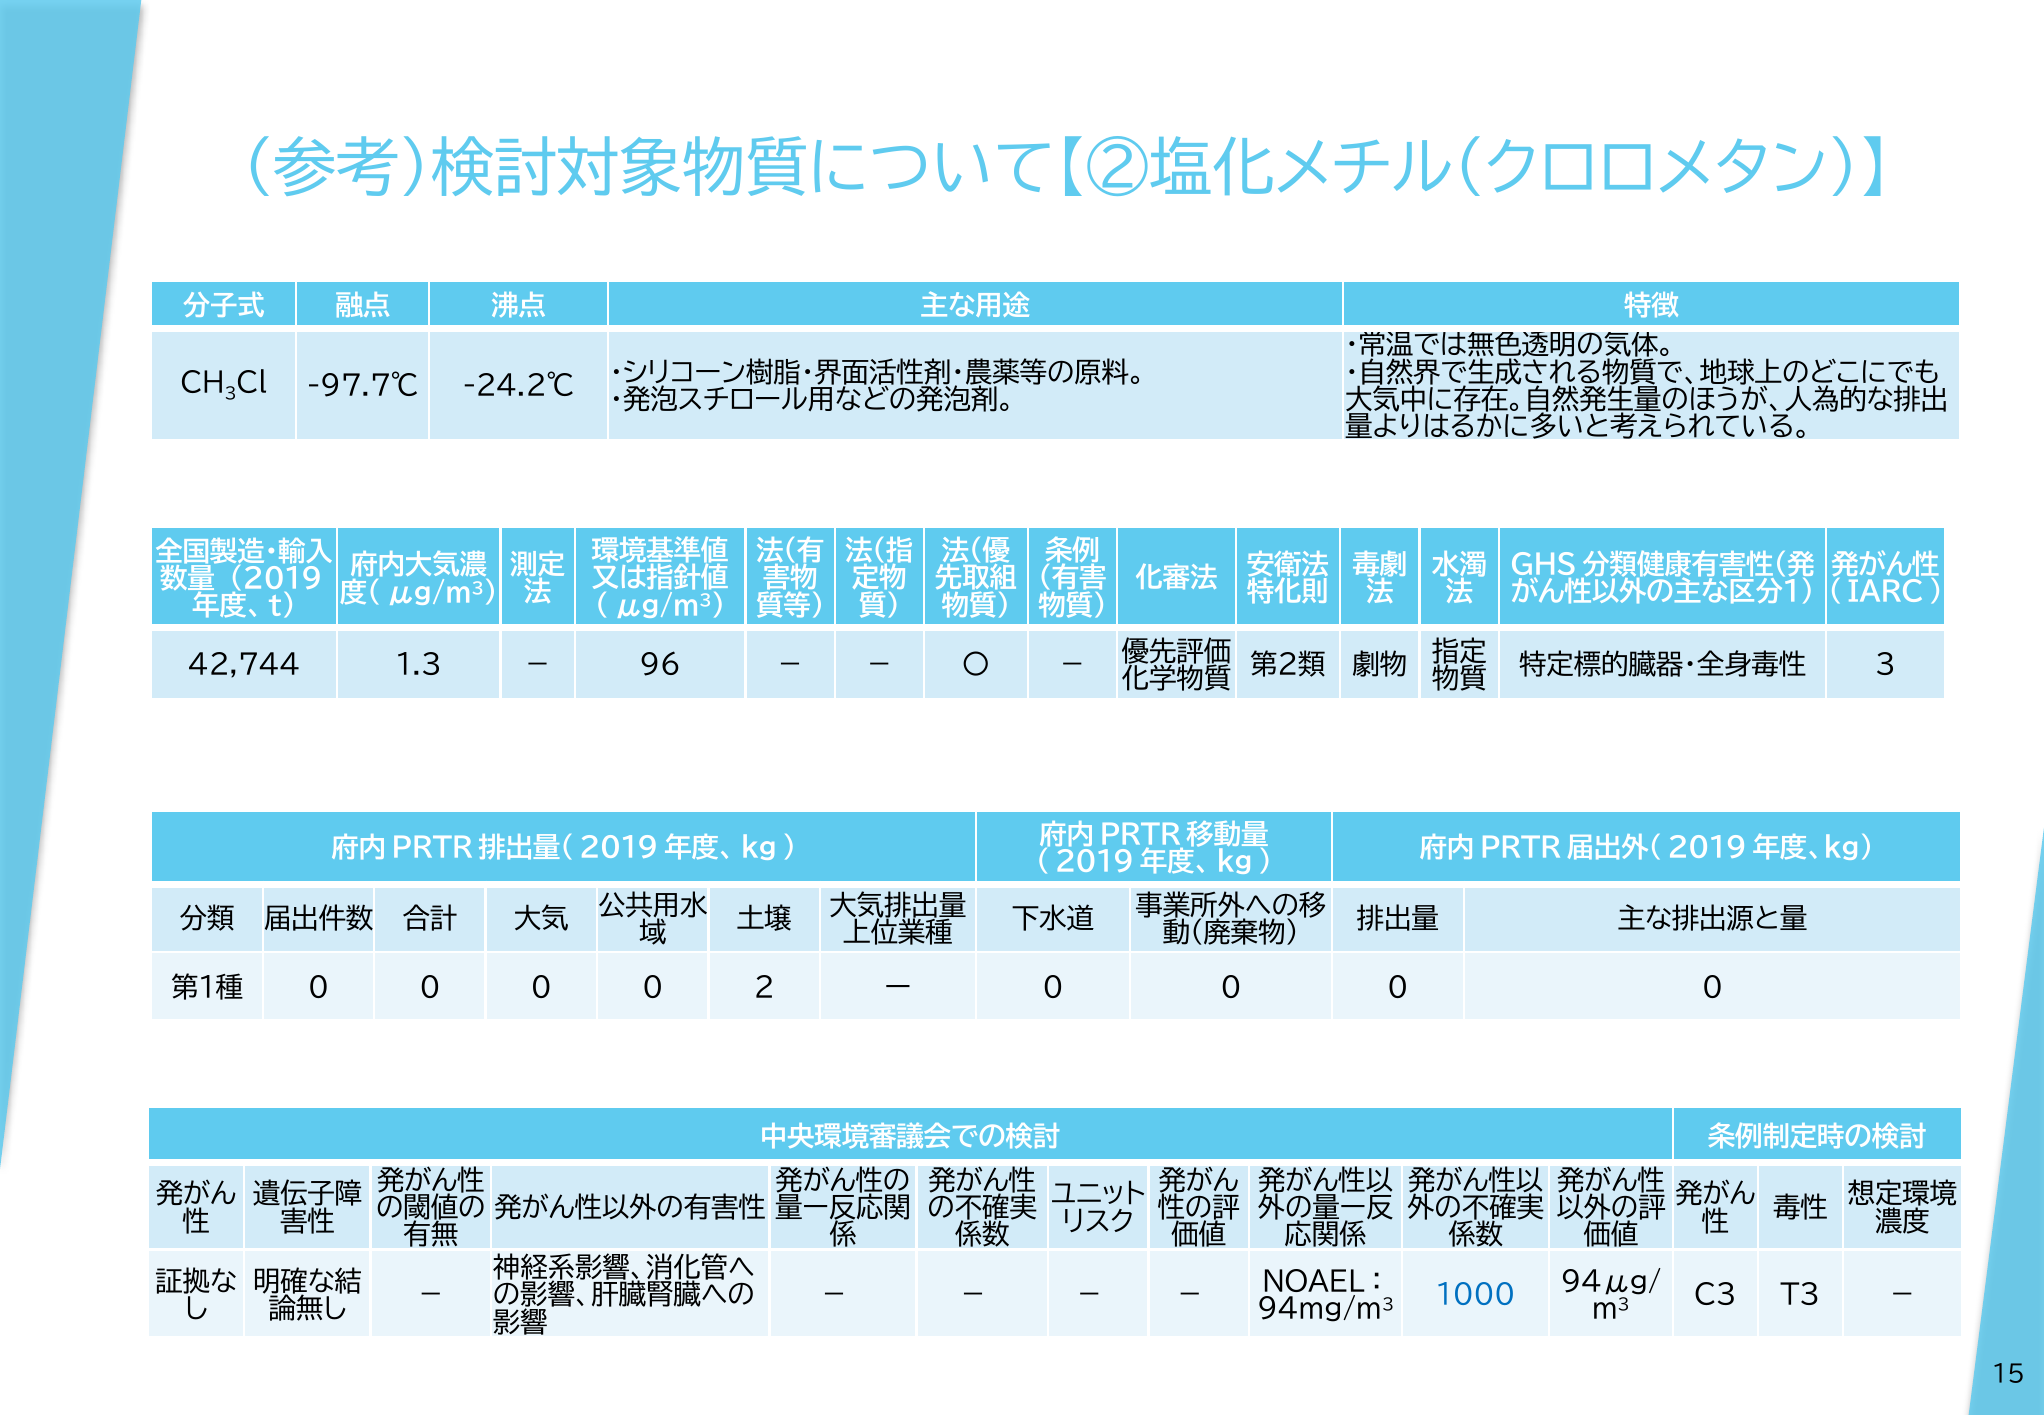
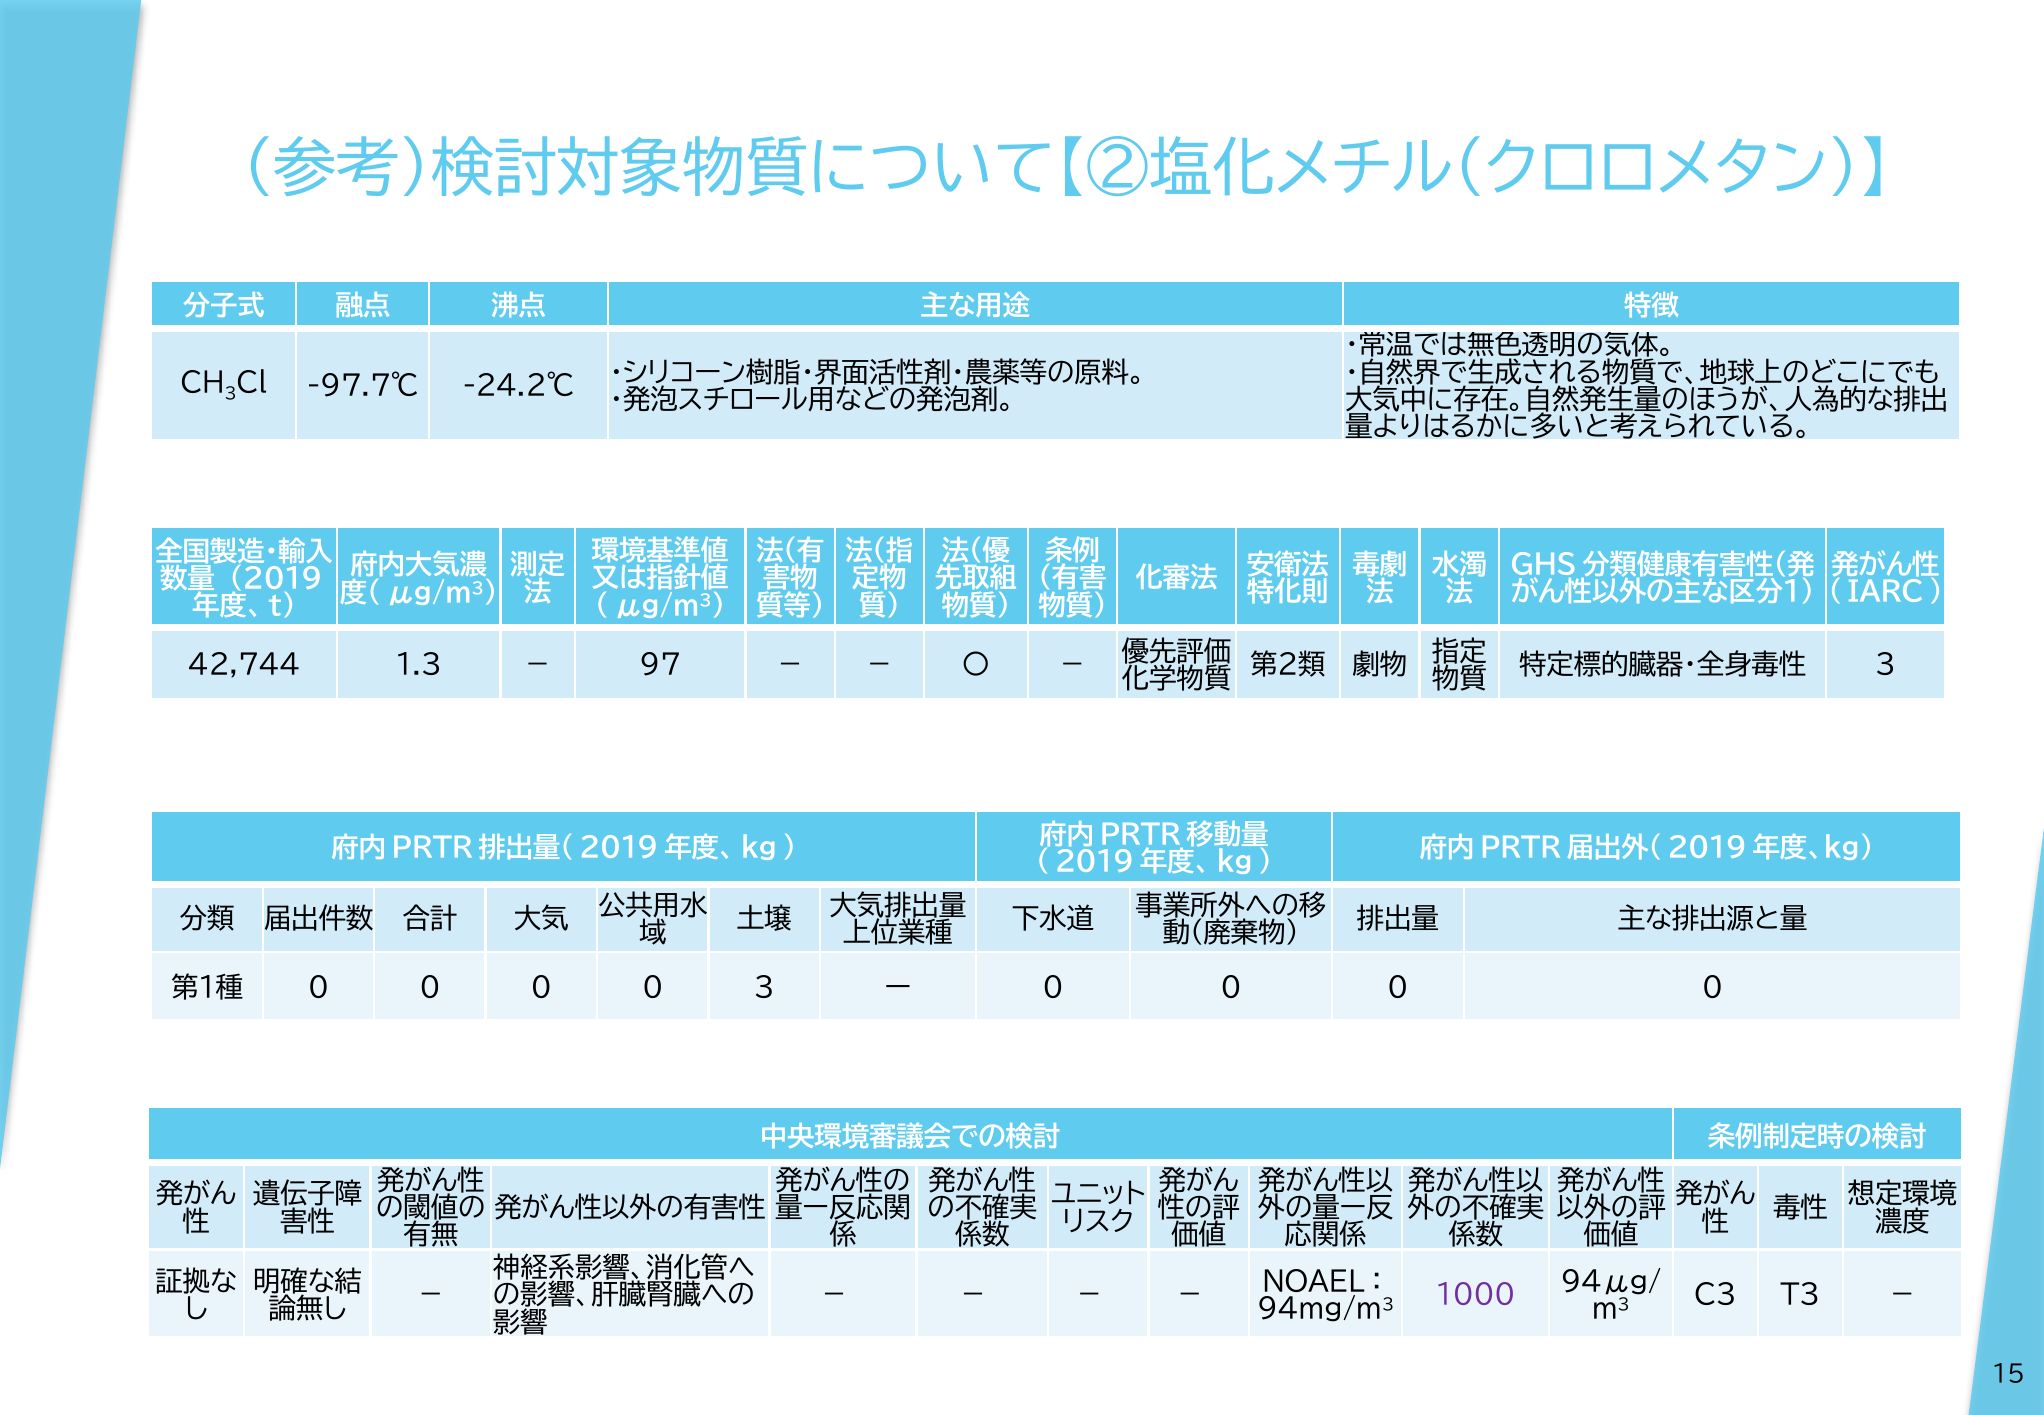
96: 96 -> 97 (660, 666)
0 2: 2 -> 3 (764, 989)
1000 colour: blue -> purple (1476, 1296)
